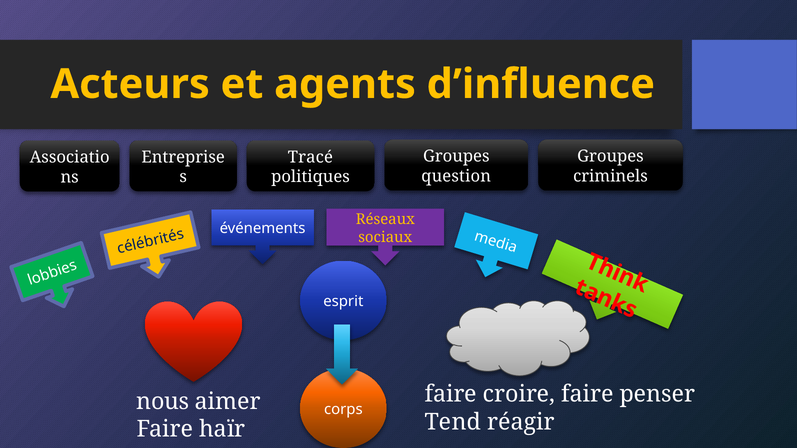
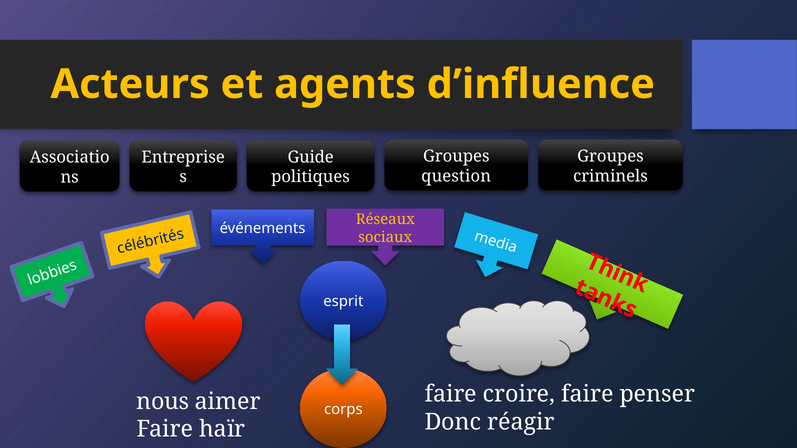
Tracé: Tracé -> Guide (311, 157)
Tend: Tend -> Donc (453, 422)
